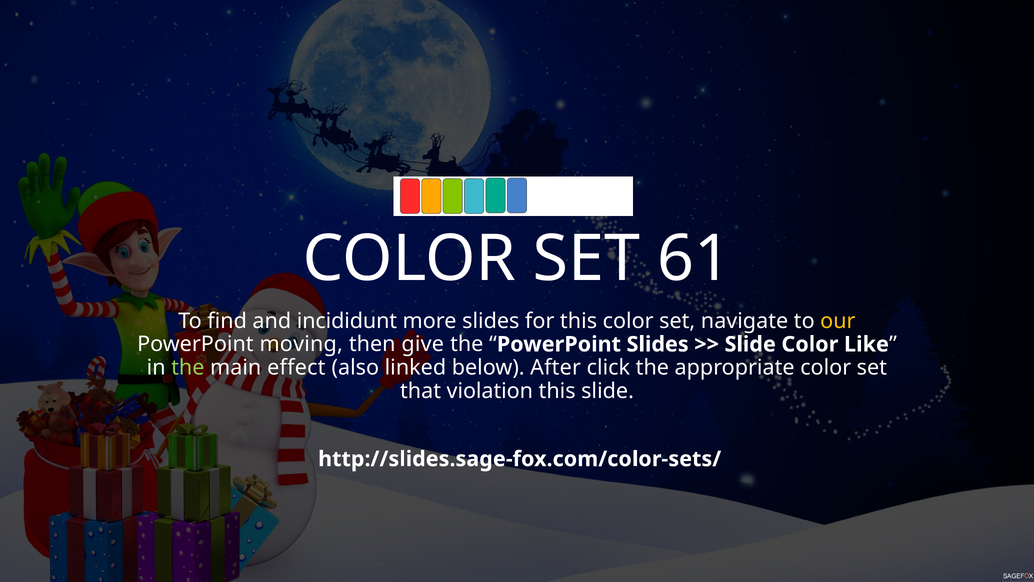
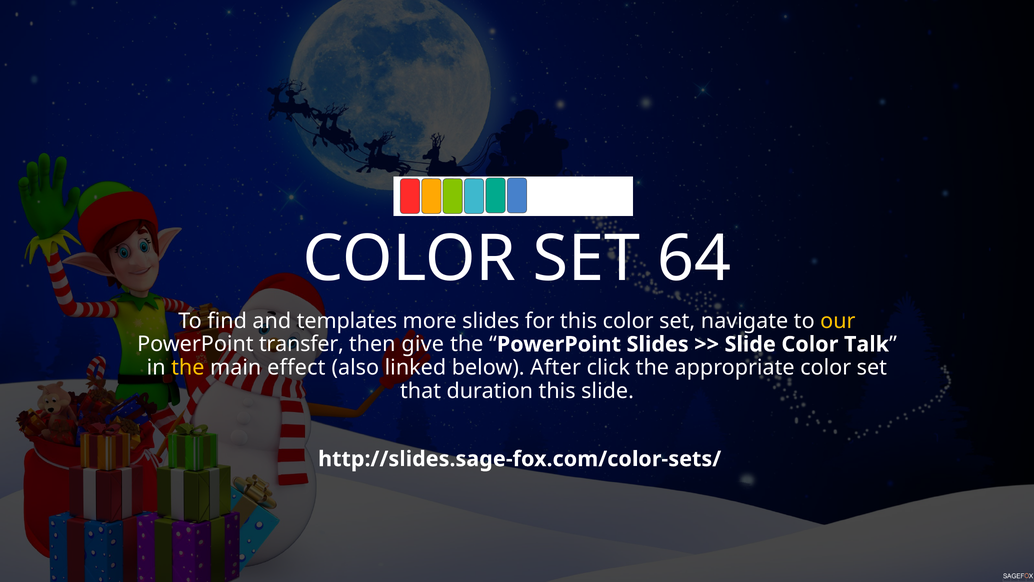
61: 61 -> 64 (694, 258)
incididunt: incididunt -> templates (347, 321)
moving: moving -> transfer (301, 344)
Like: Like -> Talk (866, 344)
the colour: light green -> yellow (188, 367)
violation: violation -> duration (490, 391)
